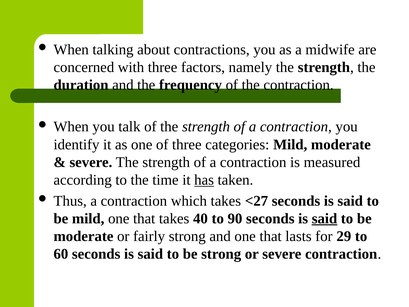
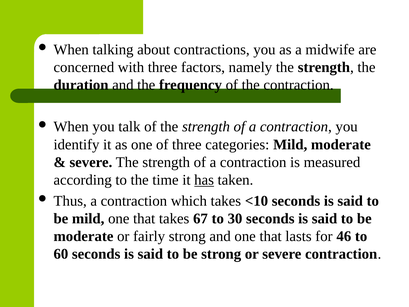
<27: <27 -> <10 (257, 201)
40: 40 -> 67 (201, 218)
90: 90 -> 30 (235, 218)
said underline: present -> none (324, 218)
29: 29 -> 46 (344, 236)
